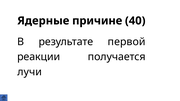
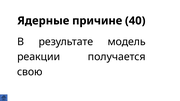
первой: первой -> модель (127, 42)
лучи: лучи -> свою (30, 72)
